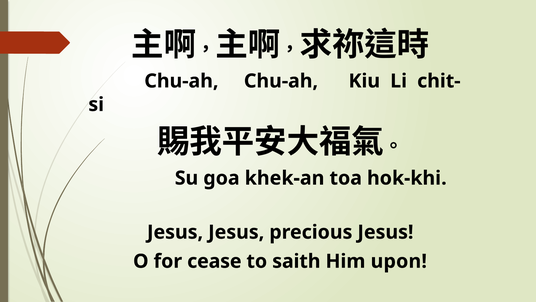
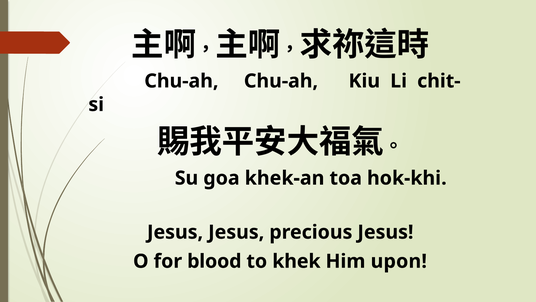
cease: cease -> blood (214, 261)
saith: saith -> khek (296, 261)
